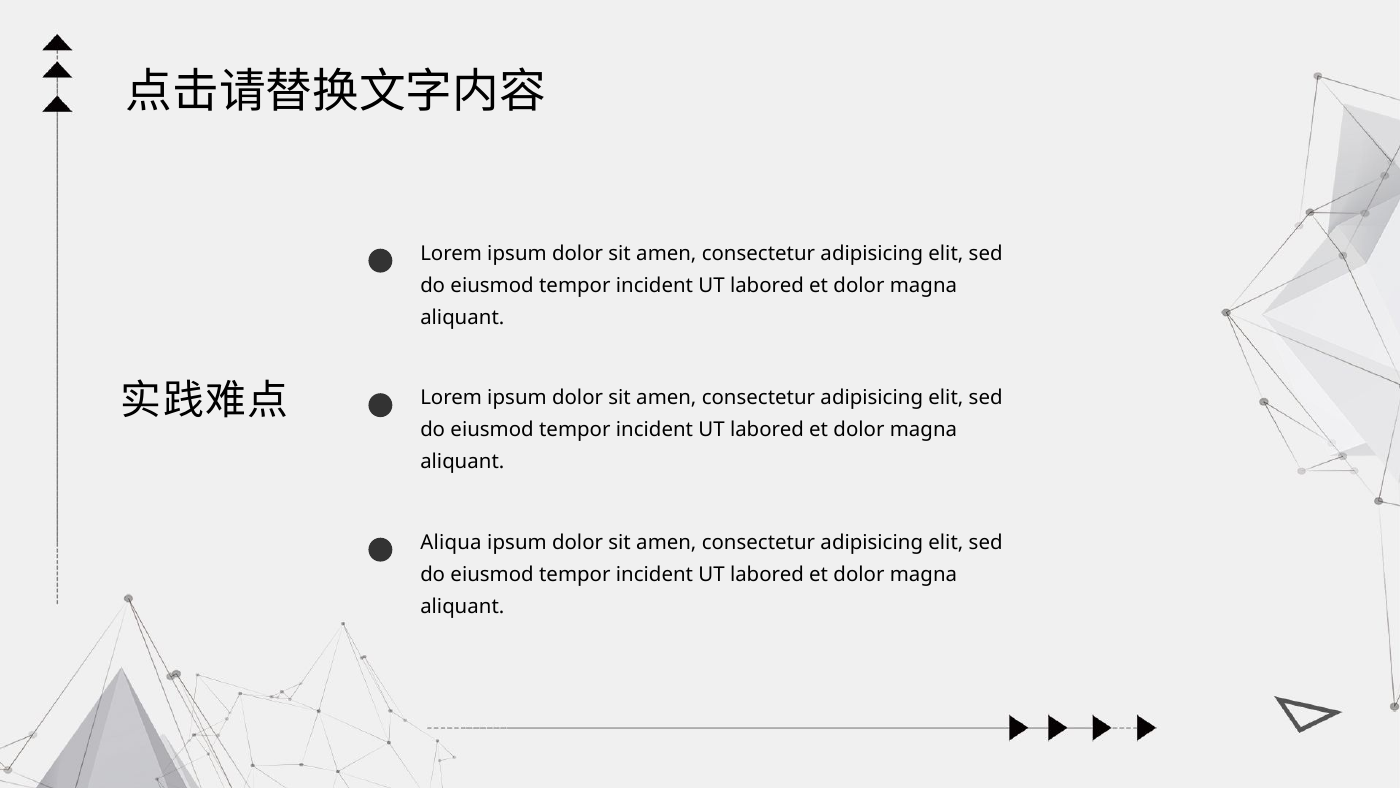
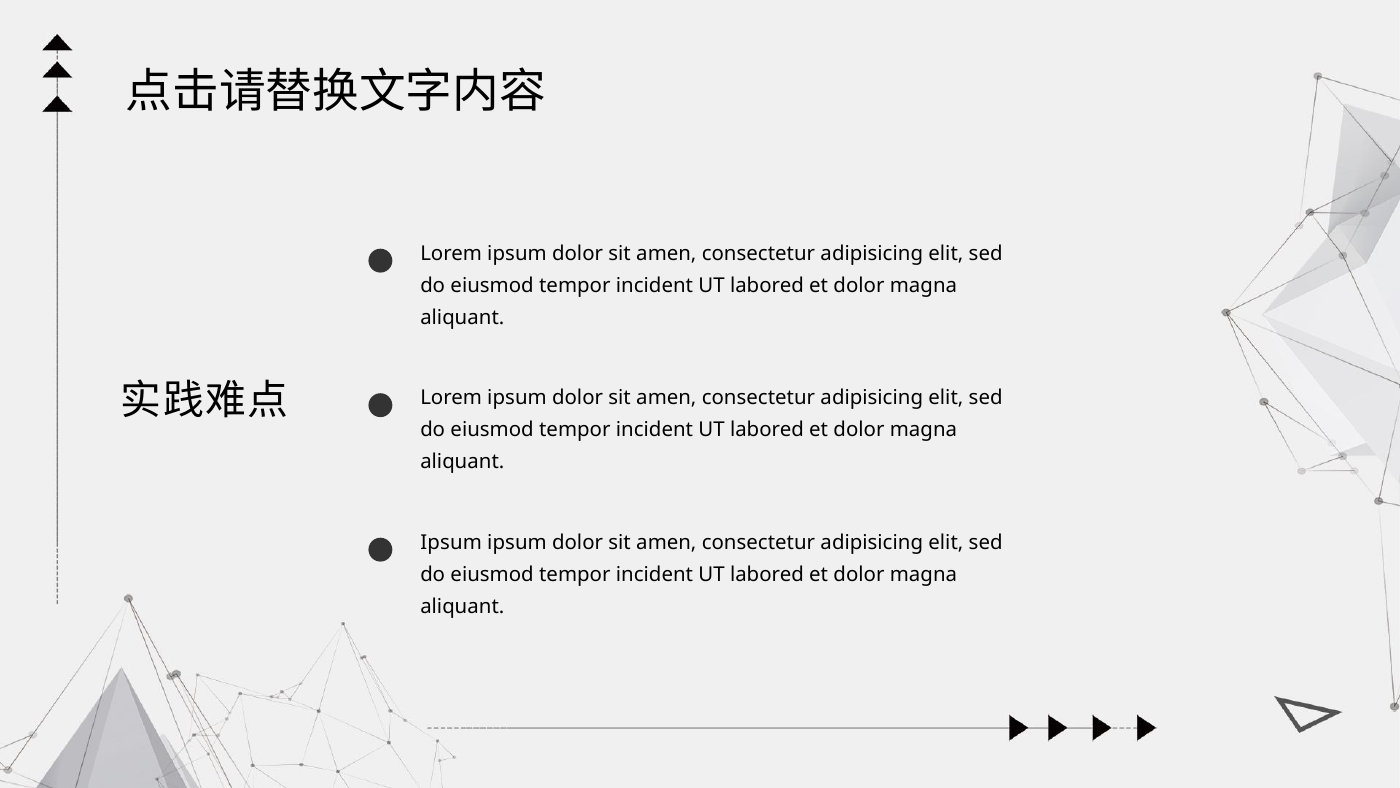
Aliqua: Aliqua -> Ipsum (451, 542)
